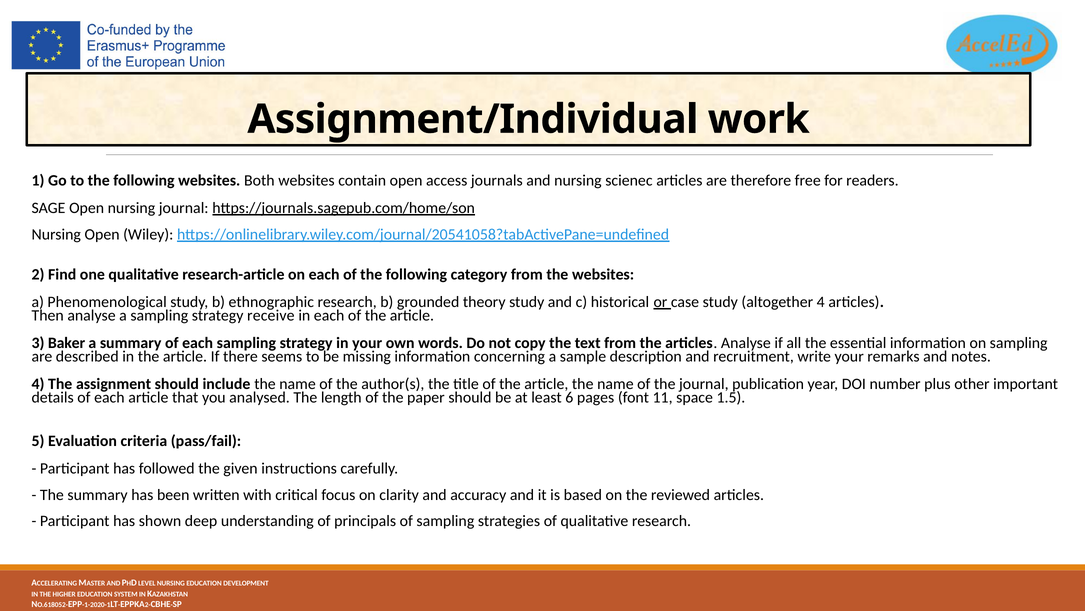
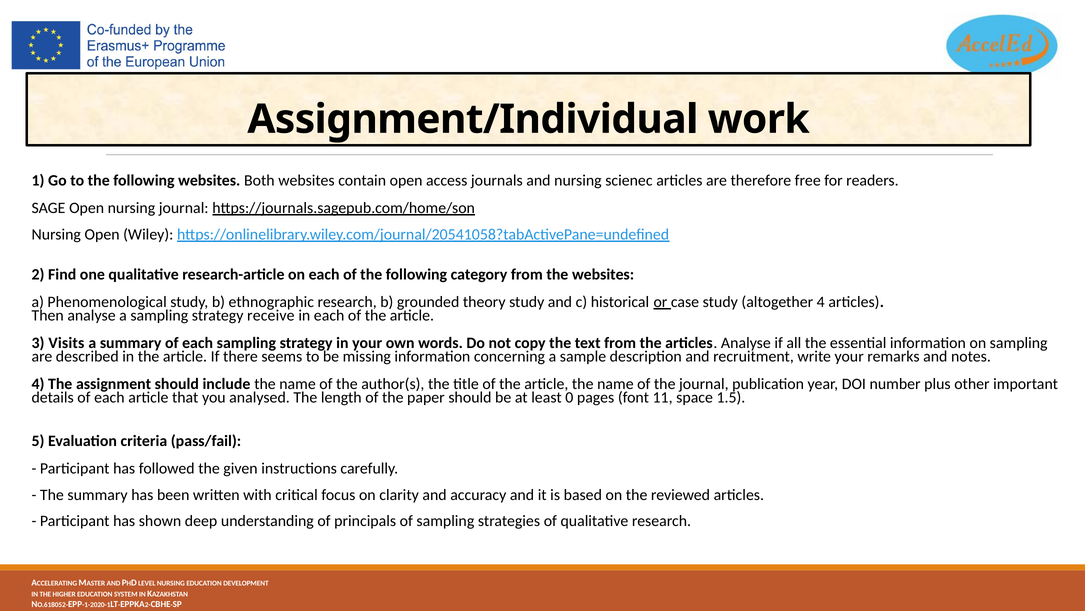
Baker: Baker -> Visits (66, 343)
6: 6 -> 0 (569, 397)
